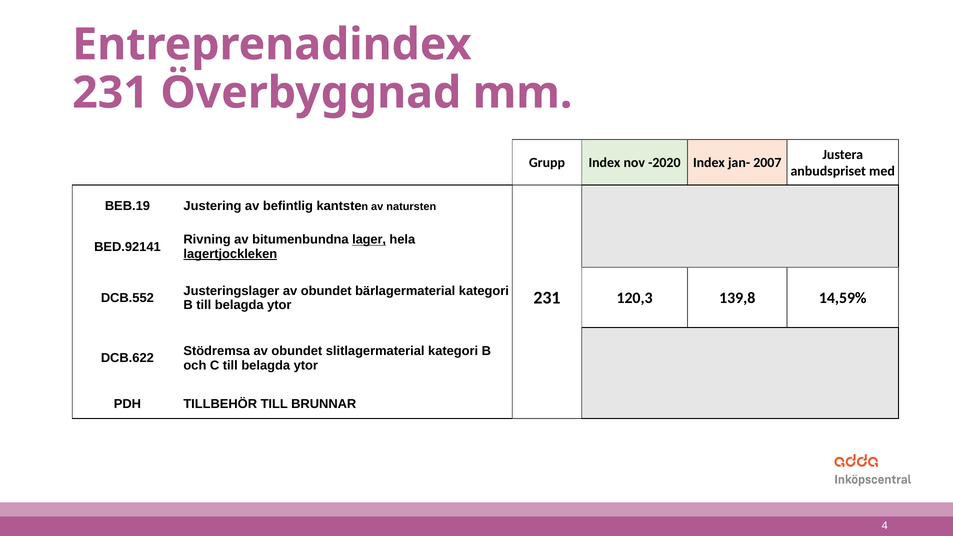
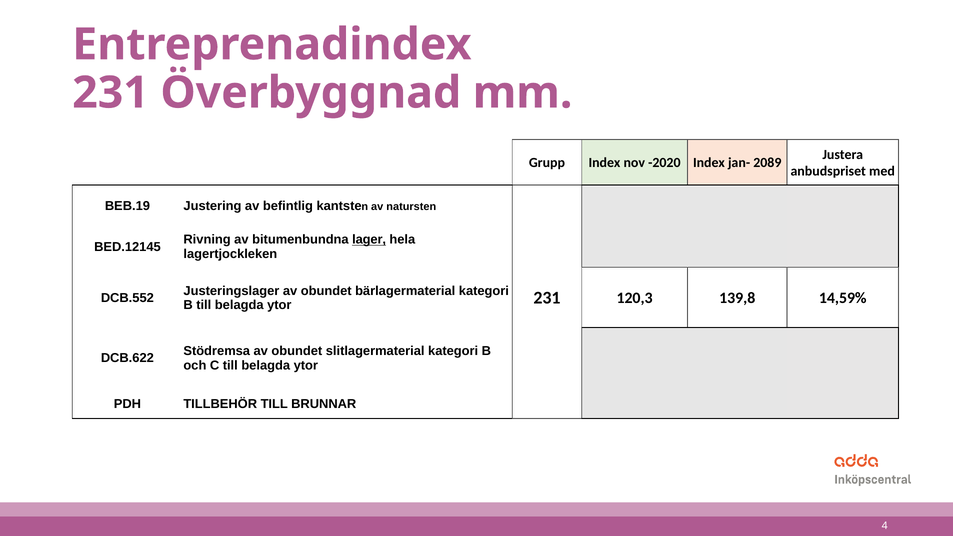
2007: 2007 -> 2089 (767, 163)
BED.92141: BED.92141 -> BED.12145 (127, 247)
lagertjockleken underline: present -> none (230, 254)
